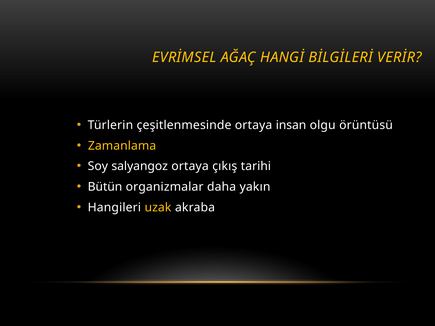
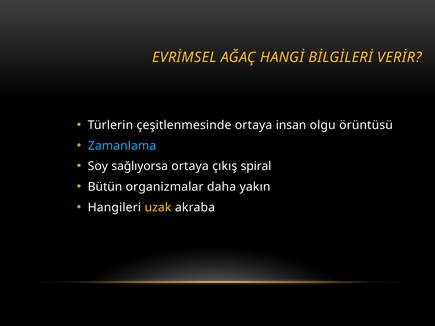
Zamanlama colour: yellow -> light blue (122, 146)
salyangoz: salyangoz -> sağlıyorsa (140, 166)
tarihi: tarihi -> spiral (256, 166)
